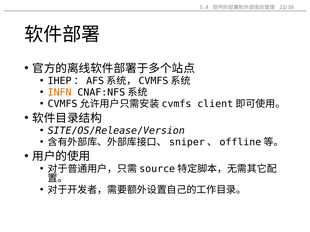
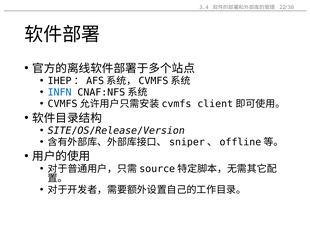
INFN colour: orange -> blue (60, 93)
